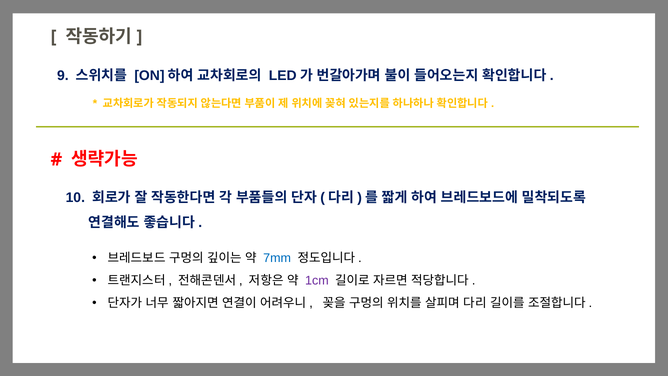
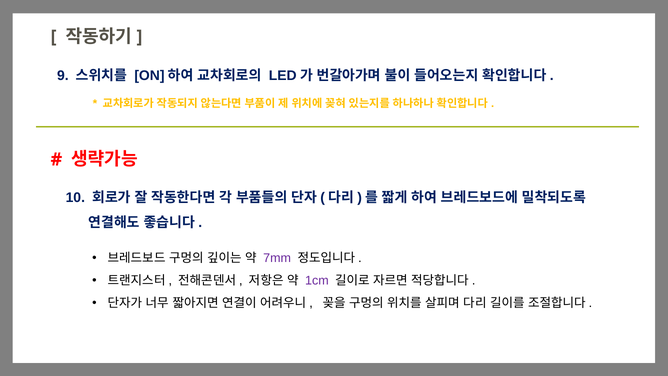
7mm colour: blue -> purple (277, 258)
